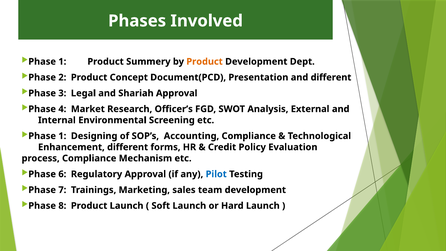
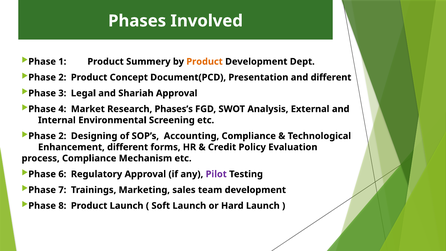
Officer’s: Officer’s -> Phases’s (174, 109)
1: 1 -> 2 (62, 136)
Pilot colour: blue -> purple (216, 174)
